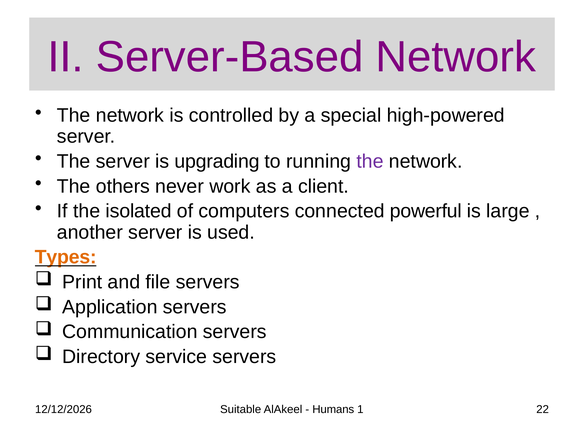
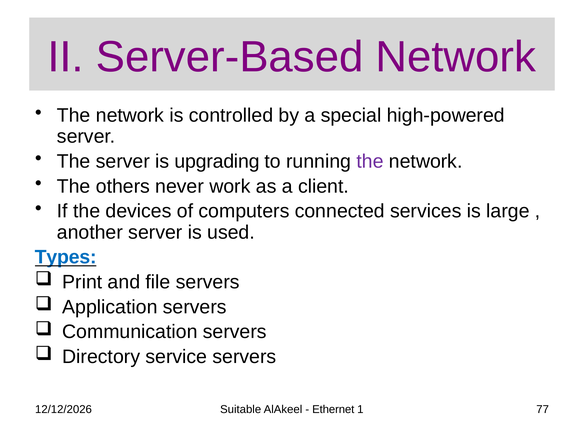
isolated: isolated -> devices (139, 211)
powerful: powerful -> services (426, 211)
Types colour: orange -> blue (66, 257)
Humans: Humans -> Ethernet (333, 409)
22: 22 -> 77 (543, 409)
